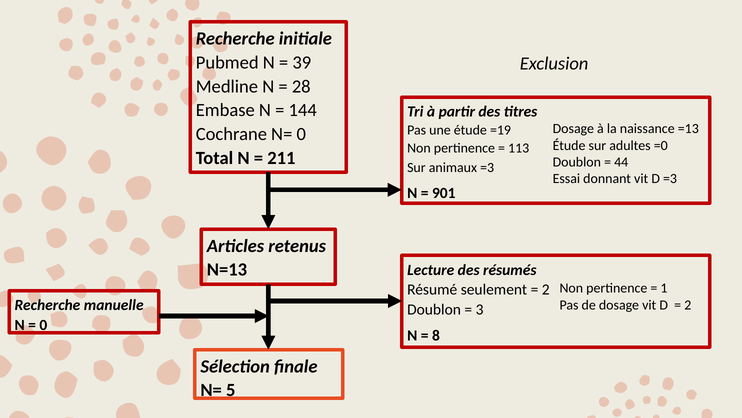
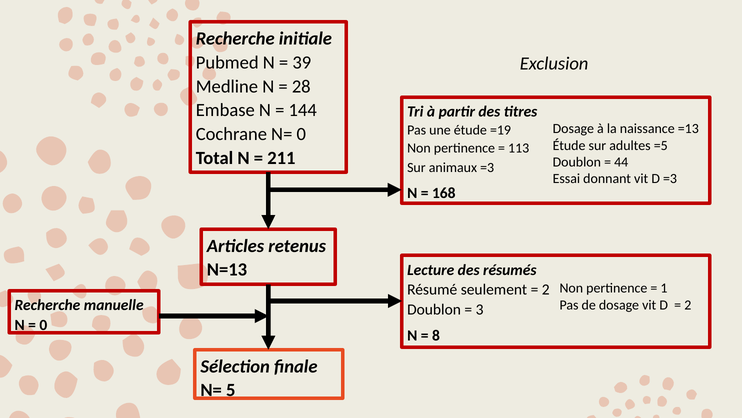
=0: =0 -> =5 (661, 145)
901: 901 -> 168 (444, 193)
